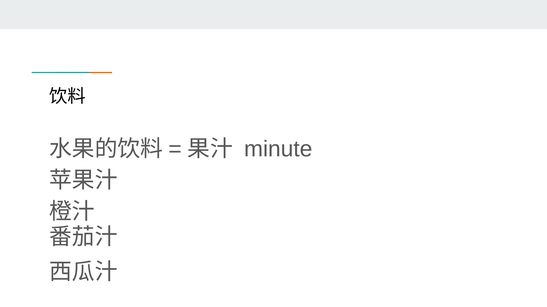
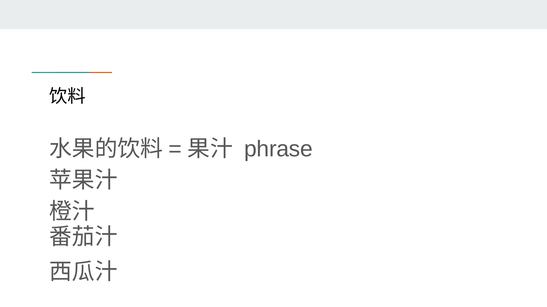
minute: minute -> phrase (278, 149)
